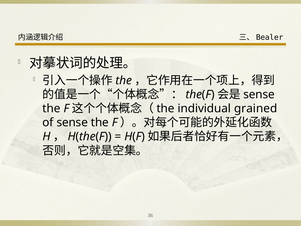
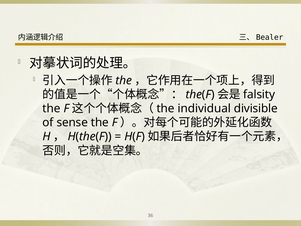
sense: sense -> falsity (259, 94)
grained: grained -> divisible (256, 108)
